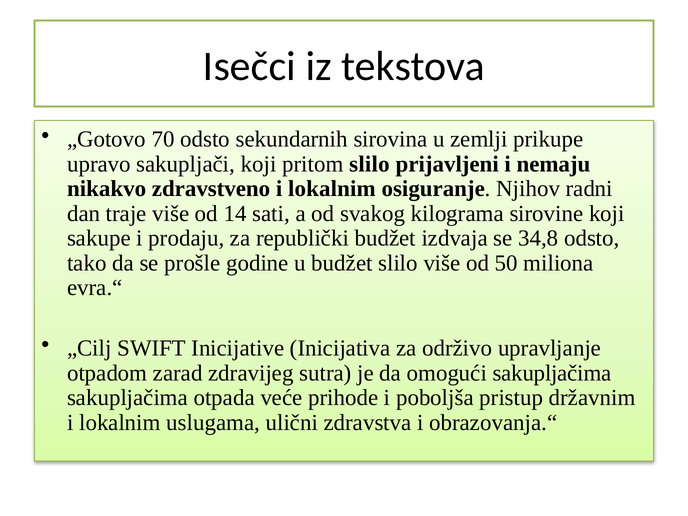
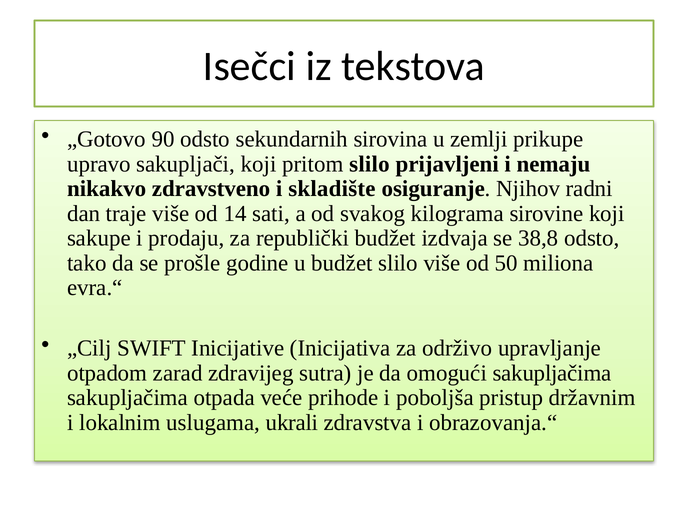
70: 70 -> 90 (163, 139)
zdravstveno i lokalnim: lokalnim -> skladište (332, 189)
34,8: 34,8 -> 38,8 (538, 238)
ulični: ulični -> ukrali (292, 423)
